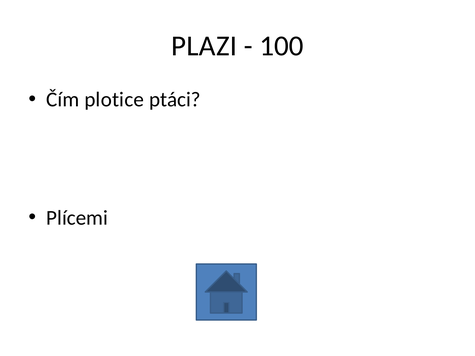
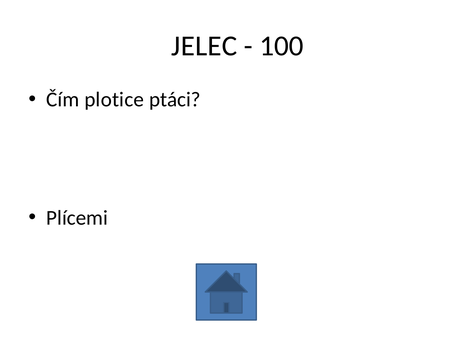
PLAZI: PLAZI -> JELEC (204, 46)
